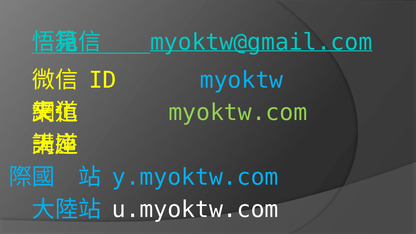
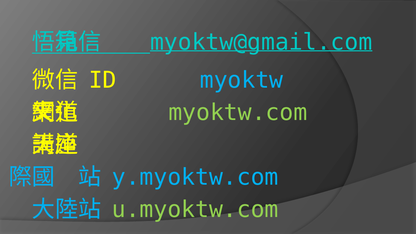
u.myoktw.com colour: white -> light green (195, 210)
